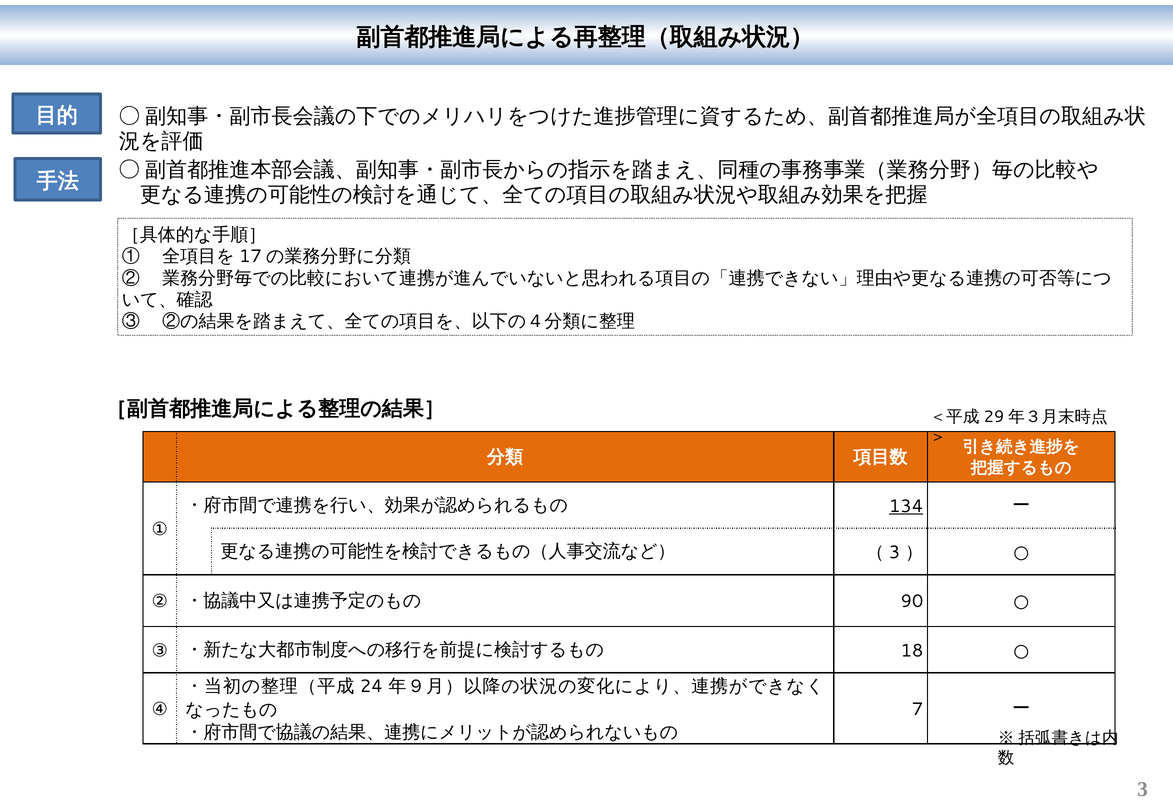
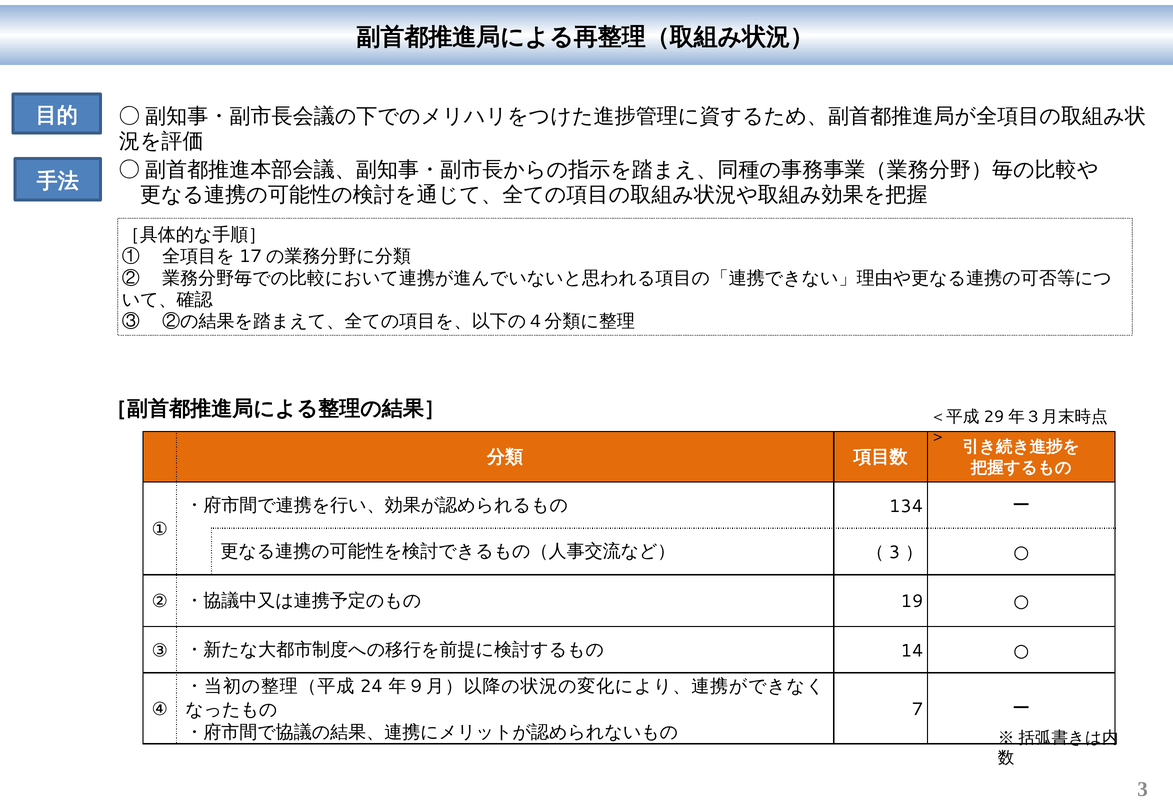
134 underline: present -> none (906, 506)
90: 90 -> 19 (912, 602)
18: 18 -> 14 (912, 651)
